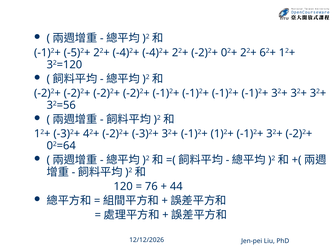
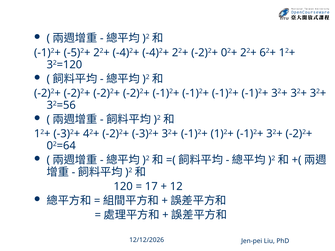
76: 76 -> 17 (151, 187)
44: 44 -> 12 (176, 187)
